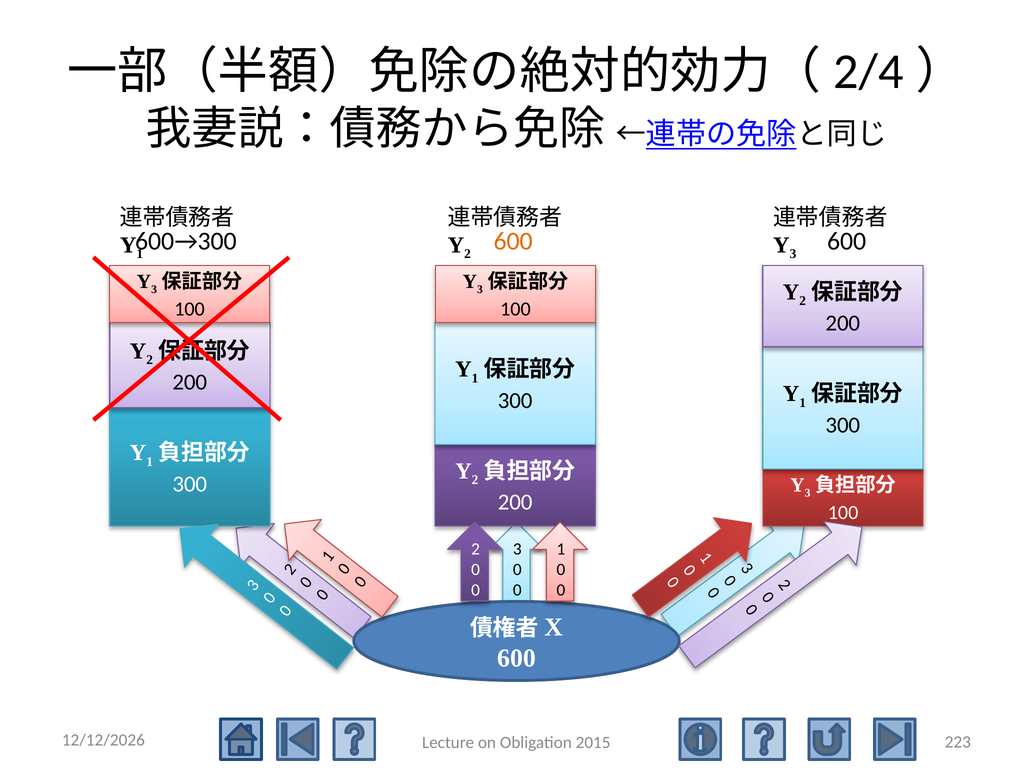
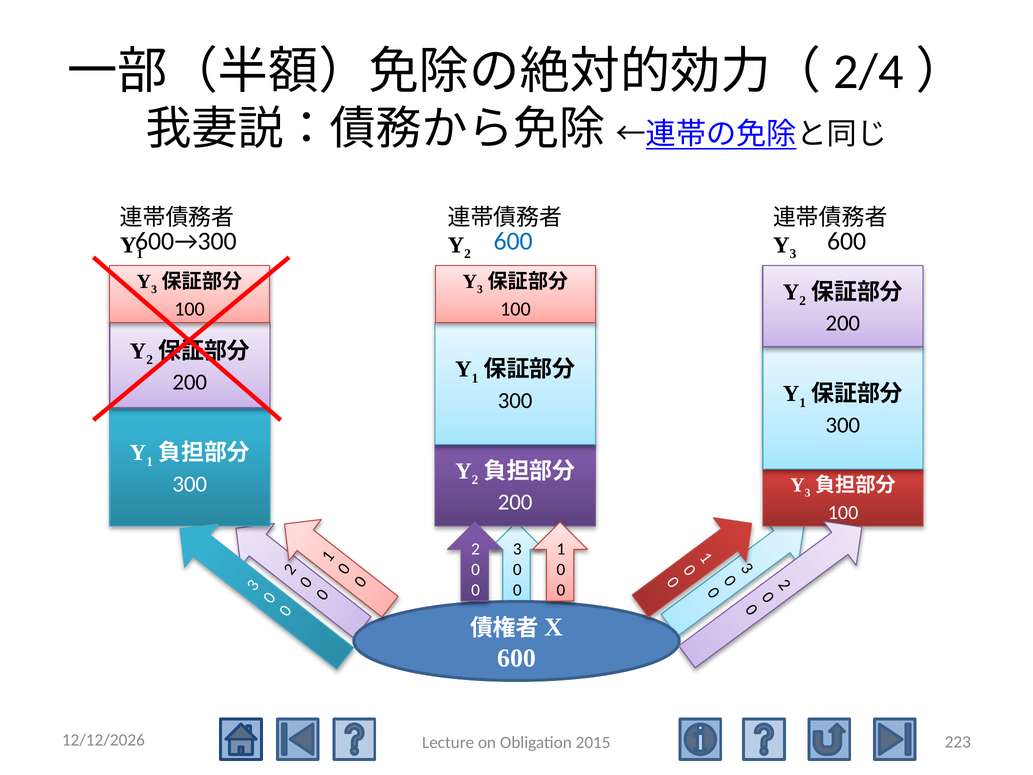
600 colour: orange -> blue (513, 241)
